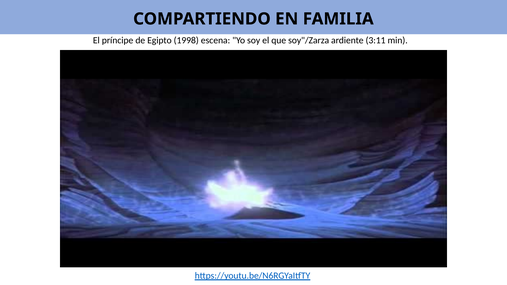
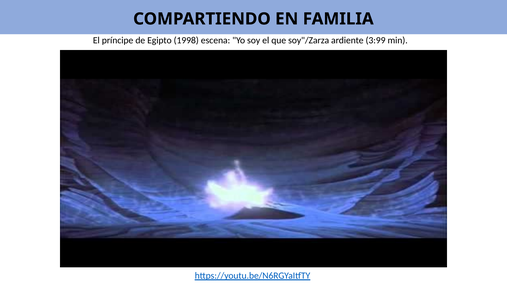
3:11: 3:11 -> 3:99 (376, 40)
